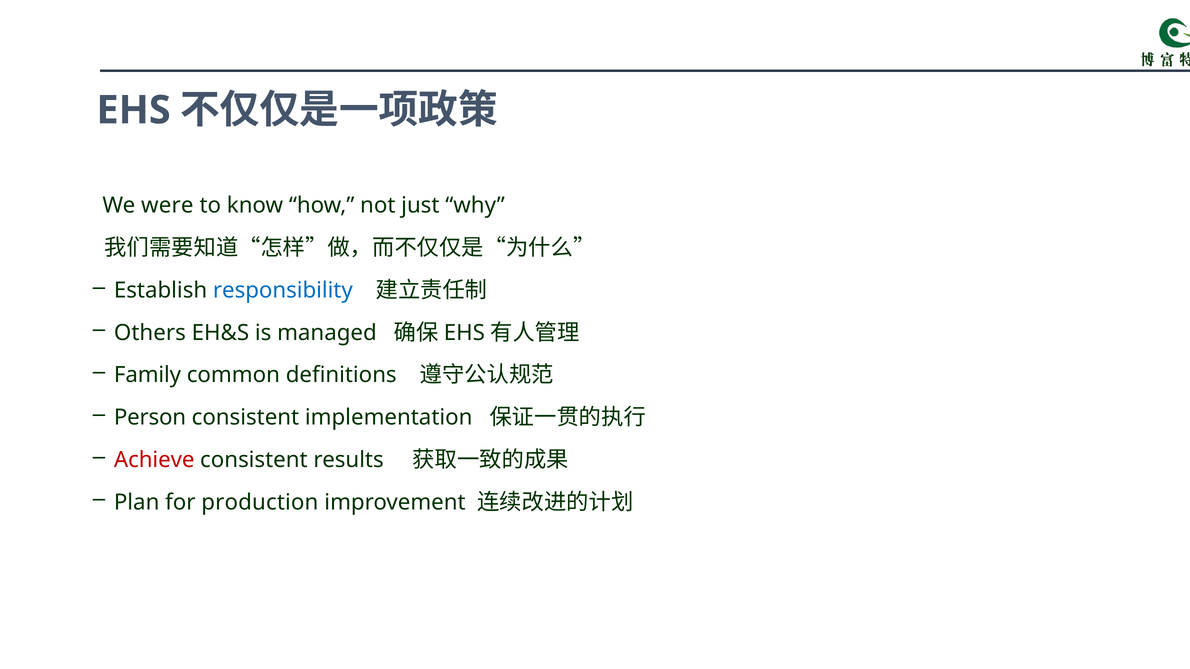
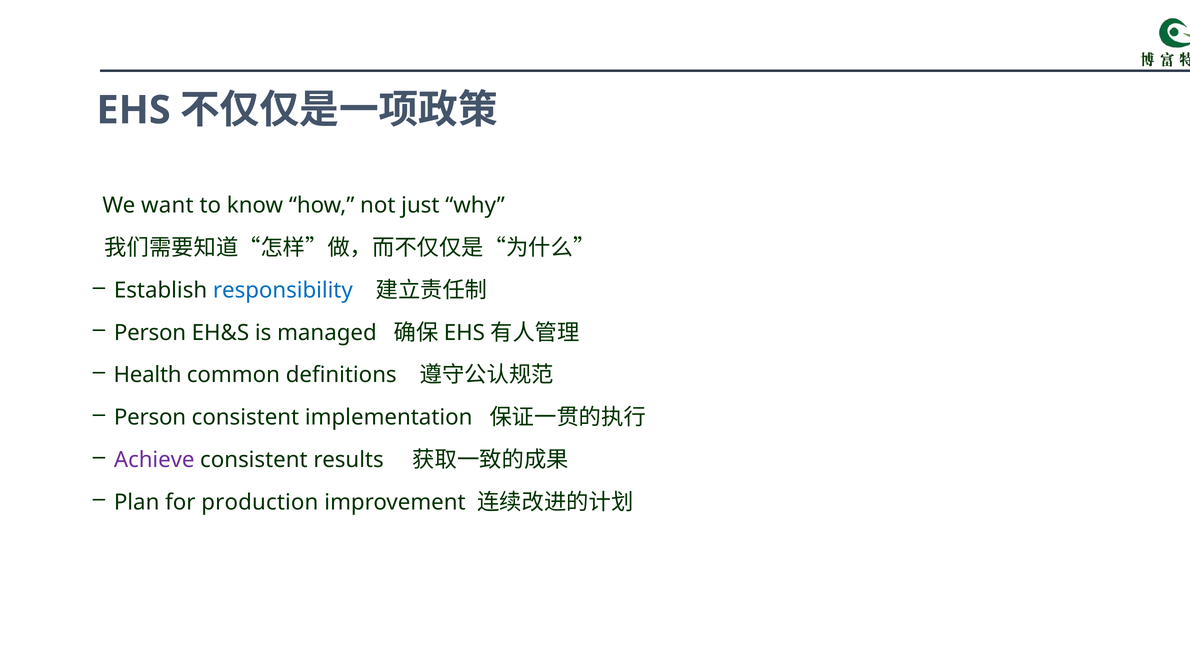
were: were -> want (167, 206)
Others: Others -> Person (150, 333)
Family: Family -> Health (148, 375)
Achieve colour: red -> purple (154, 460)
